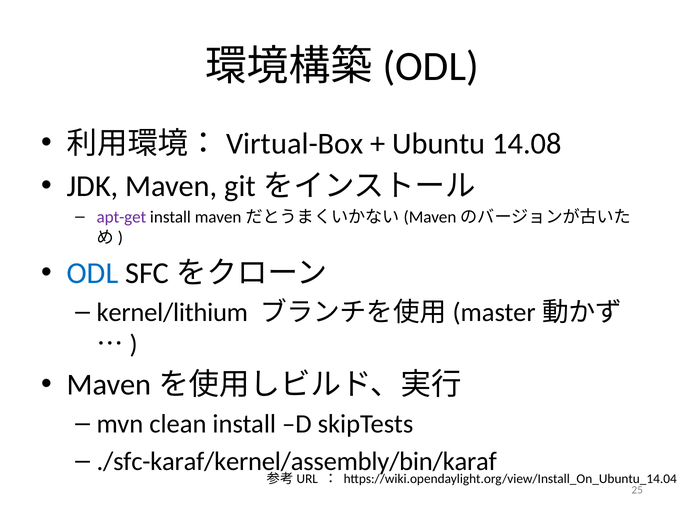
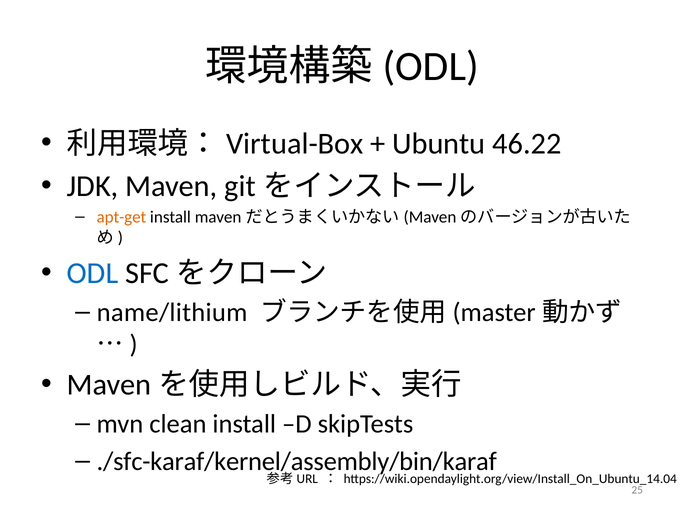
14.08: 14.08 -> 46.22 (527, 143)
apt-get colour: purple -> orange (121, 217)
kernel/lithium: kernel/lithium -> name/lithium (172, 312)
